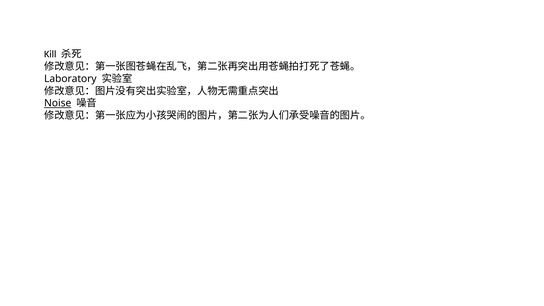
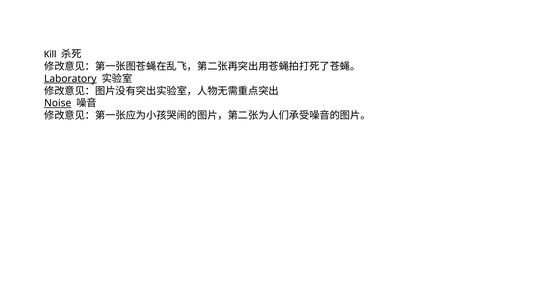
Laboratory underline: none -> present (70, 79)
